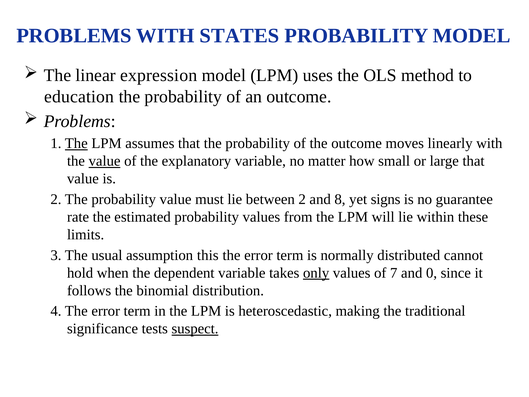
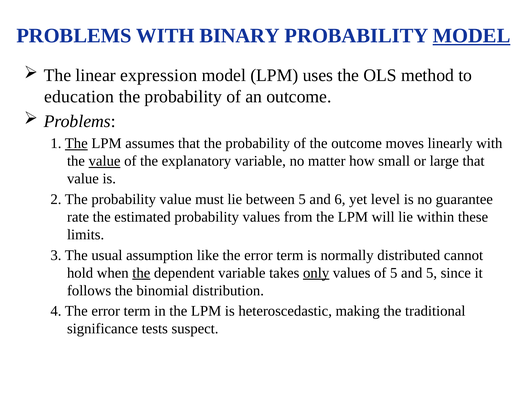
STATES: STATES -> BINARY (240, 36)
MODEL underline: none -> present (472, 36)
between 2: 2 -> 5 (302, 199)
8: 8 -> 6 (340, 199)
signs: signs -> level (385, 199)
this: this -> like (208, 255)
the underline: none -> present (141, 273)
of 7: 7 -> 5 (394, 273)
and 0: 0 -> 5 (432, 273)
suspect underline: present -> none (195, 329)
